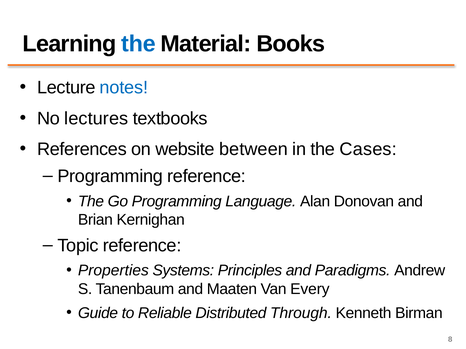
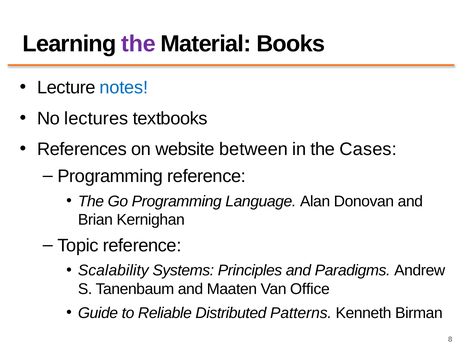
the colour: blue -> purple (139, 44)
Properties: Properties -> Scalability (113, 271)
Every: Every -> Office (310, 290)
Through: Through -> Patterns (301, 313)
